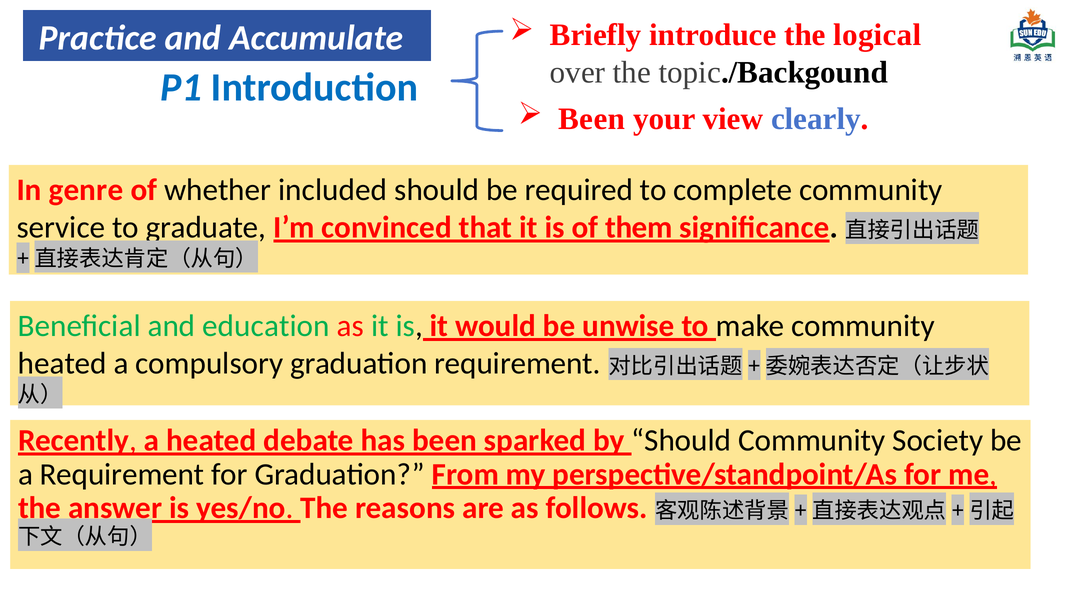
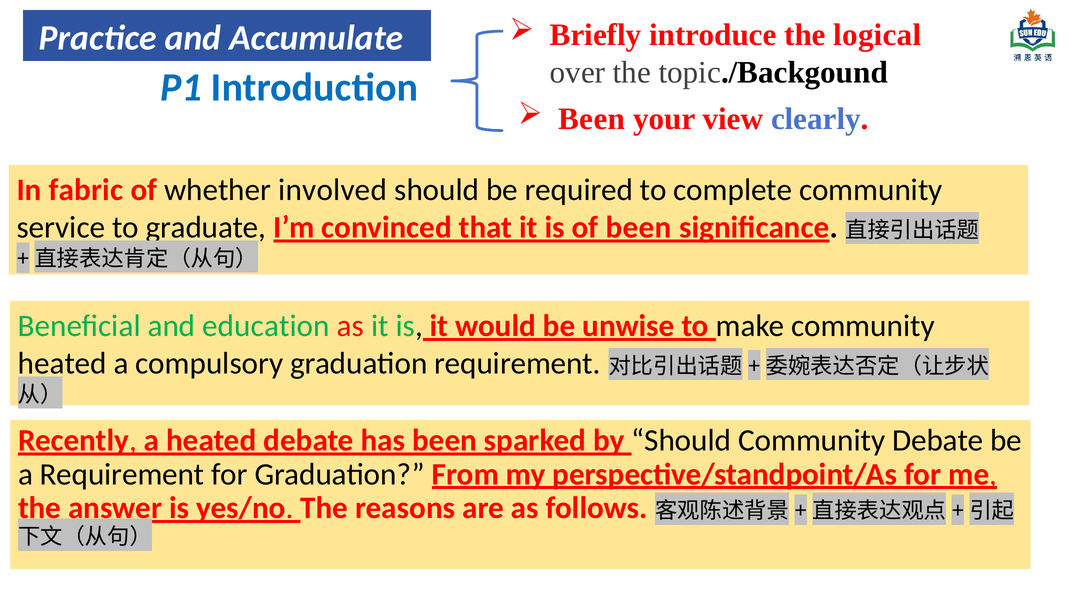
genre: genre -> fabric (86, 190)
included: included -> involved (333, 190)
of them: them -> been (639, 227)
Community Society: Society -> Debate (938, 440)
